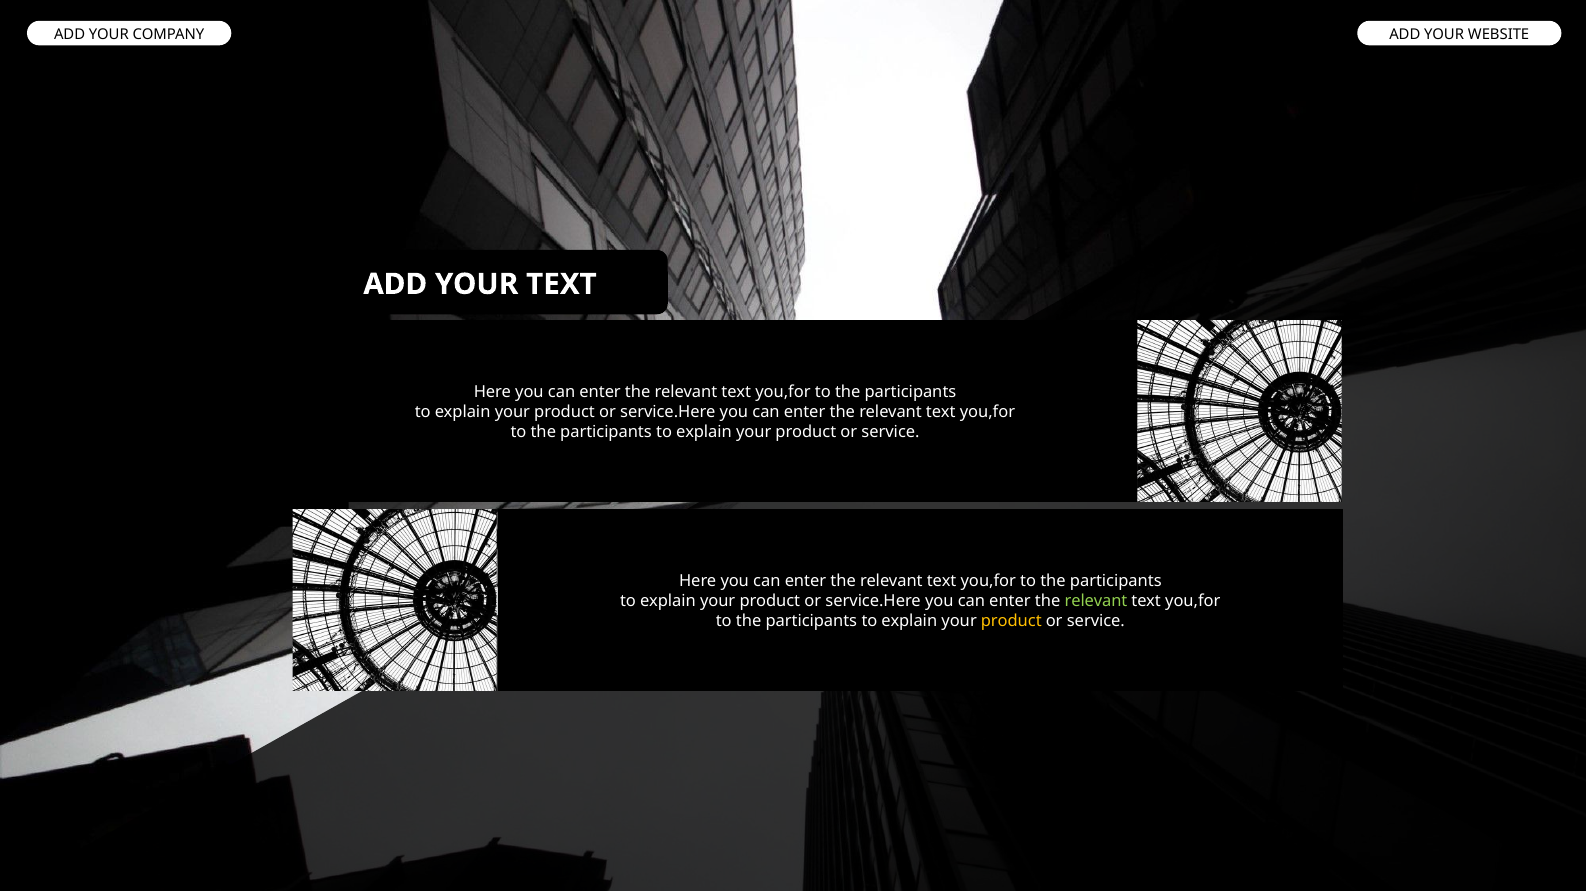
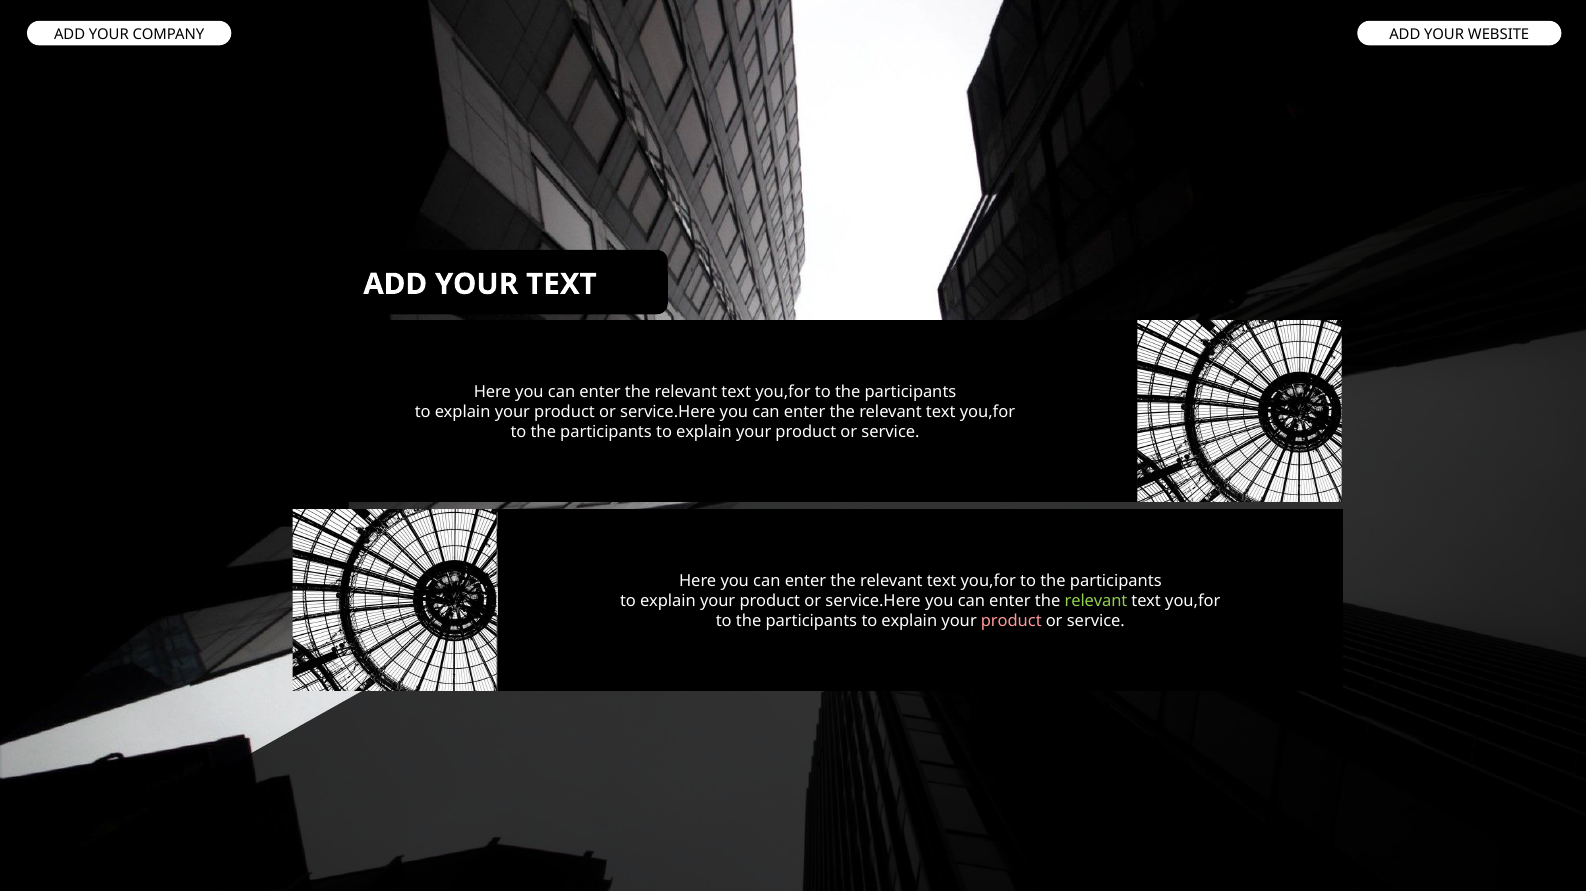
product colour: yellow -> pink (1011, 621)
